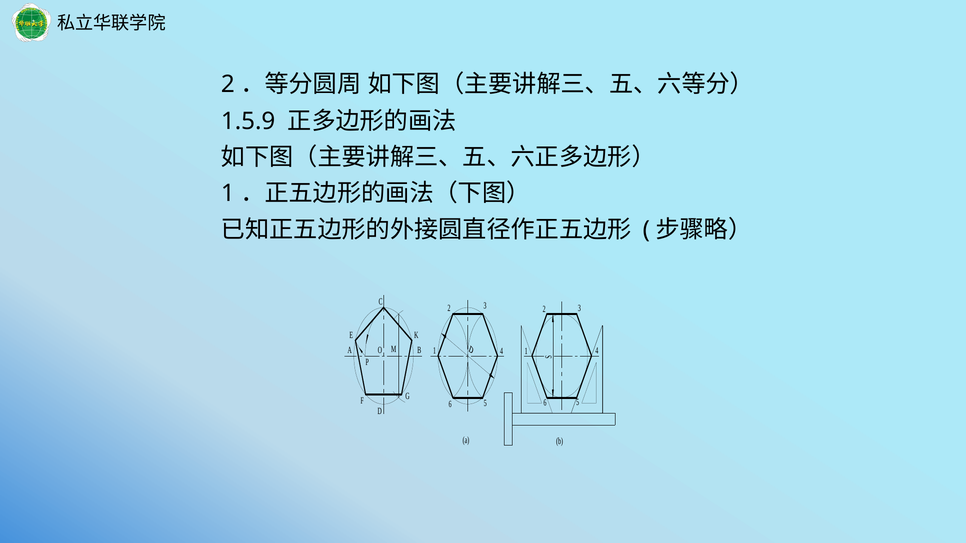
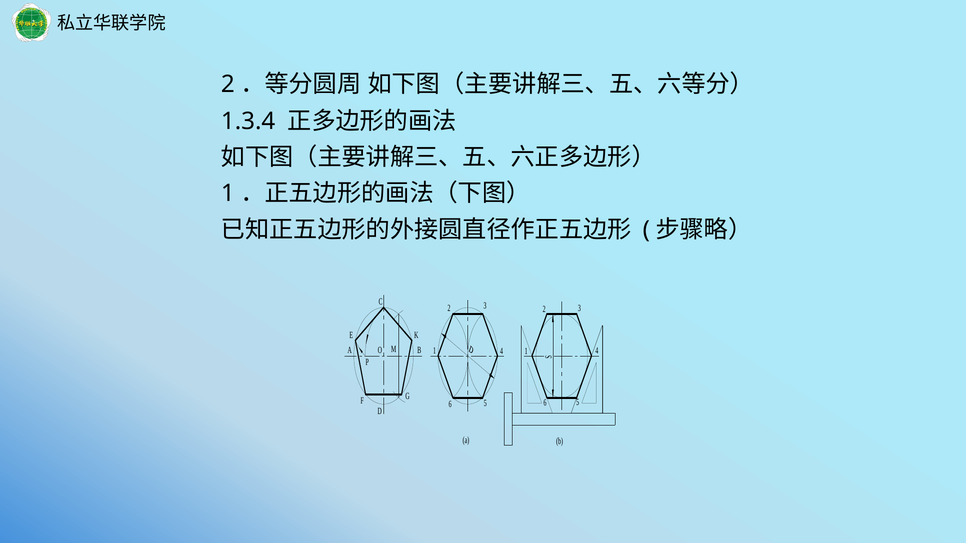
1.5.9: 1.5.9 -> 1.3.4 (248, 121)
